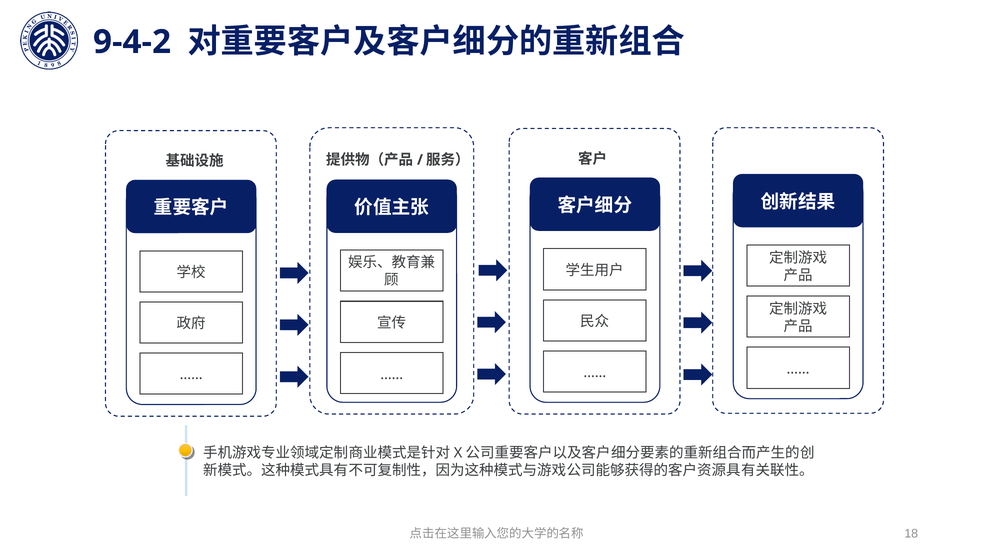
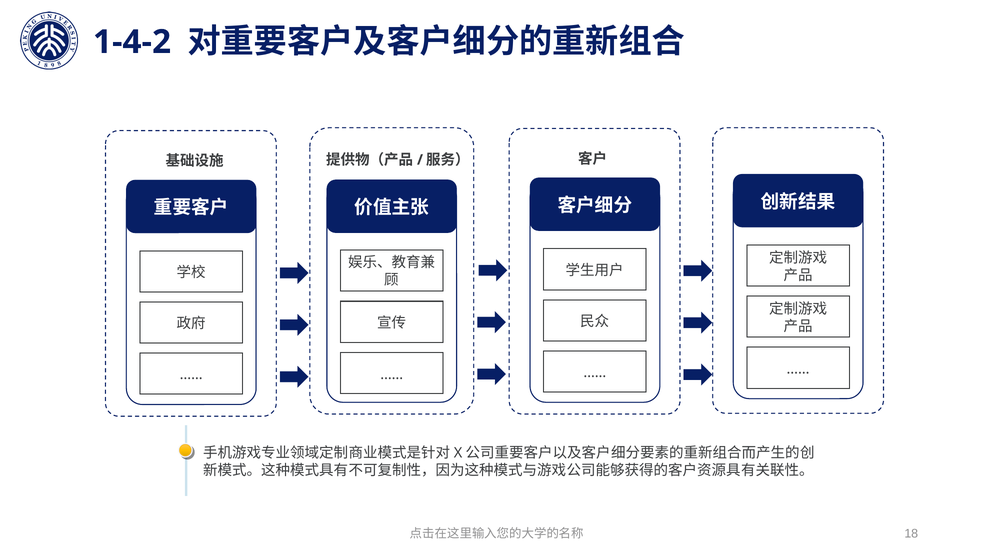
9-4-2: 9-4-2 -> 1-4-2 (132, 42)
